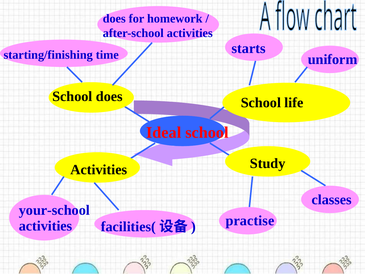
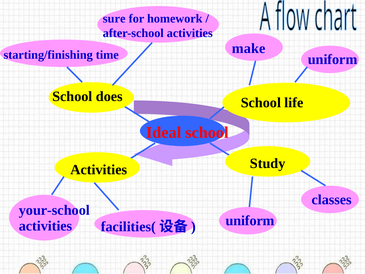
does: does -> sure (114, 19)
starts: starts -> make (249, 48)
practise: practise -> uniform (250, 220)
